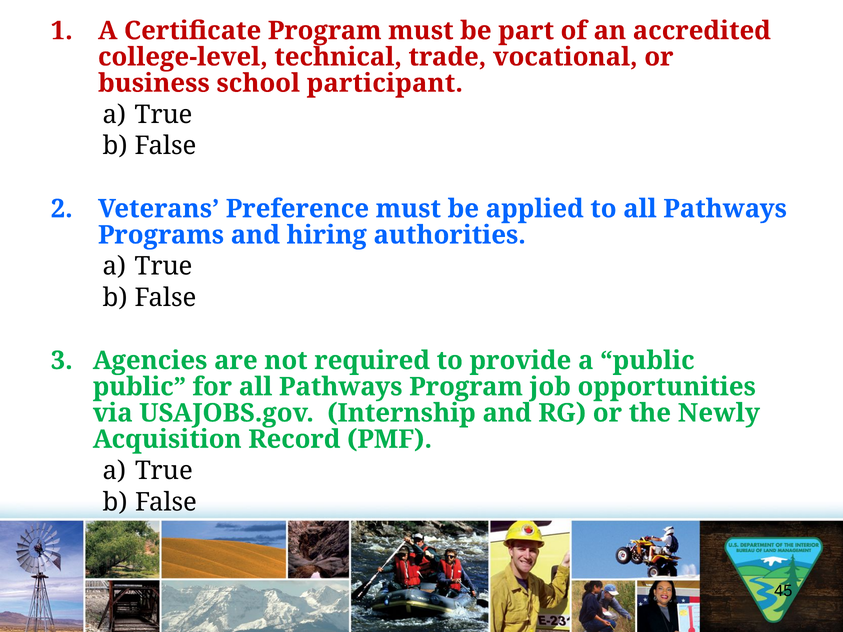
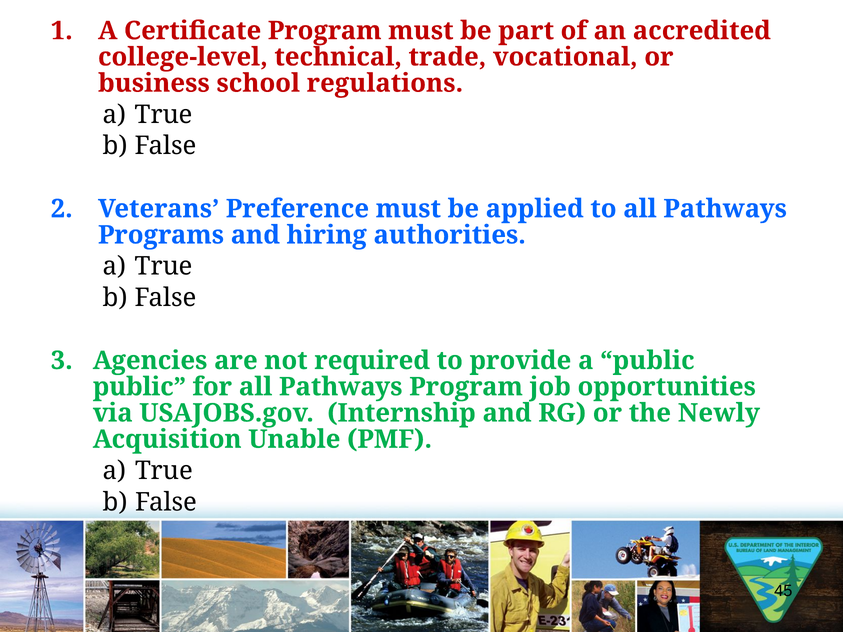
participant: participant -> regulations (385, 83)
Record: Record -> Unable (294, 439)
